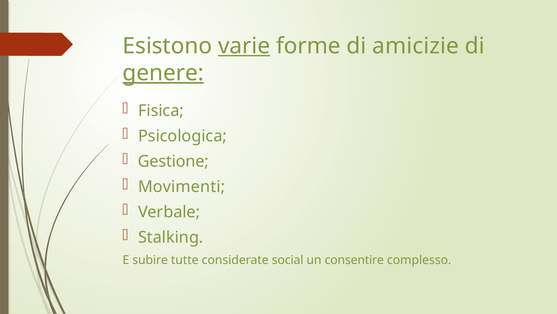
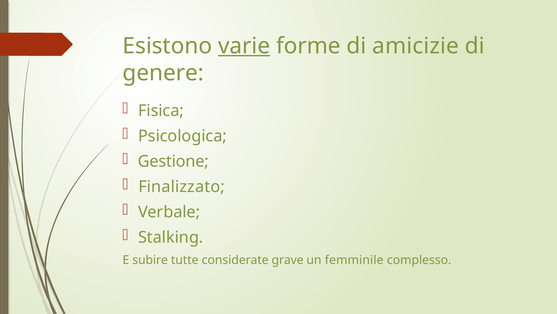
genere underline: present -> none (163, 73)
Movimenti: Movimenti -> Finalizzato (182, 186)
social: social -> grave (288, 260)
consentire: consentire -> femminile (354, 260)
